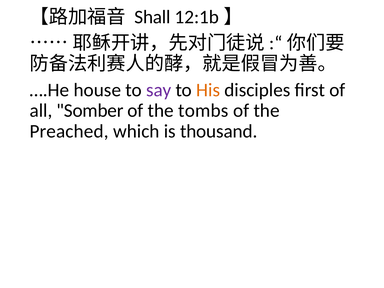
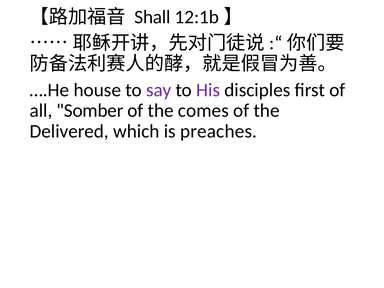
His colour: orange -> purple (208, 90)
tombs: tombs -> comes (203, 111)
Preached: Preached -> Delivered (69, 131)
thousand: thousand -> preaches (219, 131)
